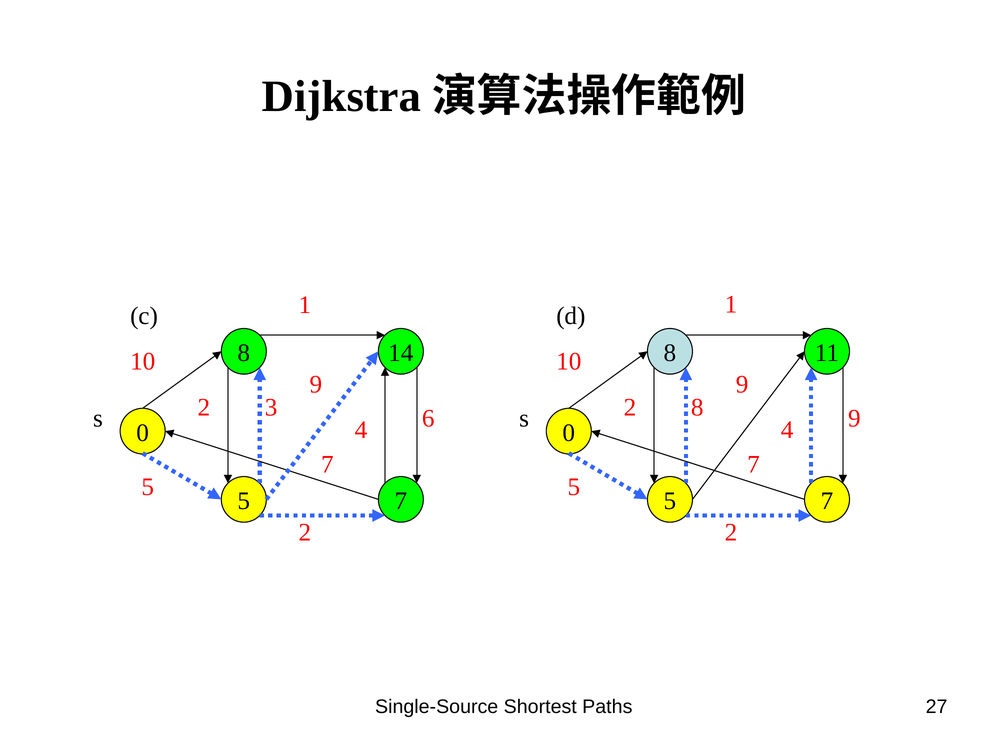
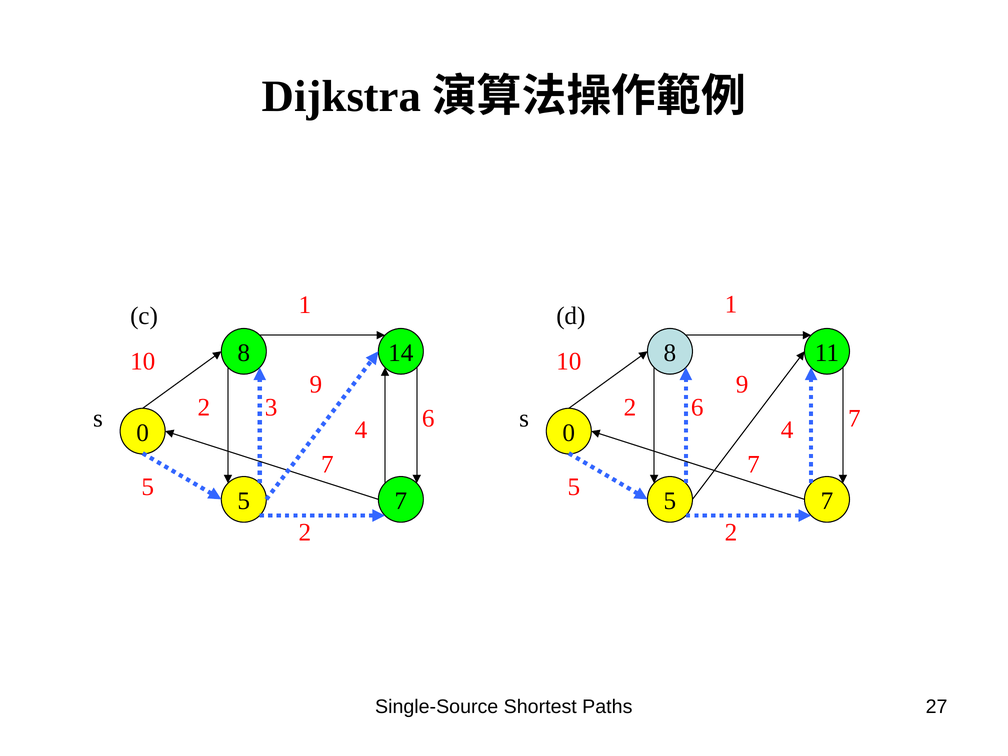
2 8: 8 -> 6 (697, 407)
4 9: 9 -> 7 (854, 419)
